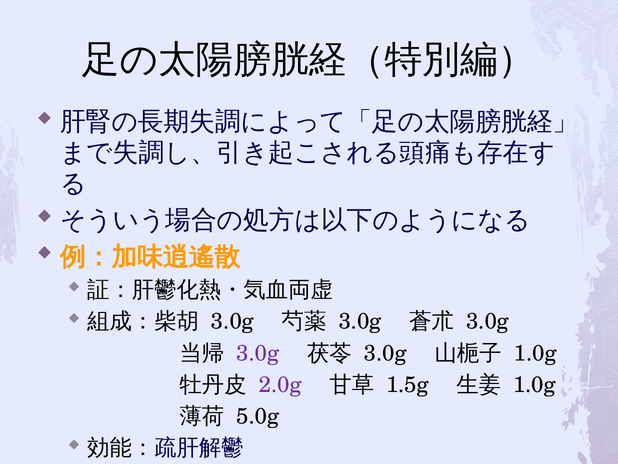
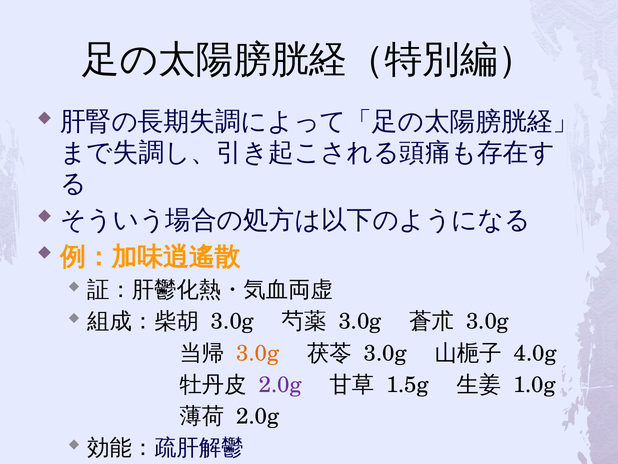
3.0g colour: purple -> orange (258, 353)
1.0g: 1.0g -> 4.0g (535, 353)
5.0g: 5.0g -> 2.0g (258, 416)
